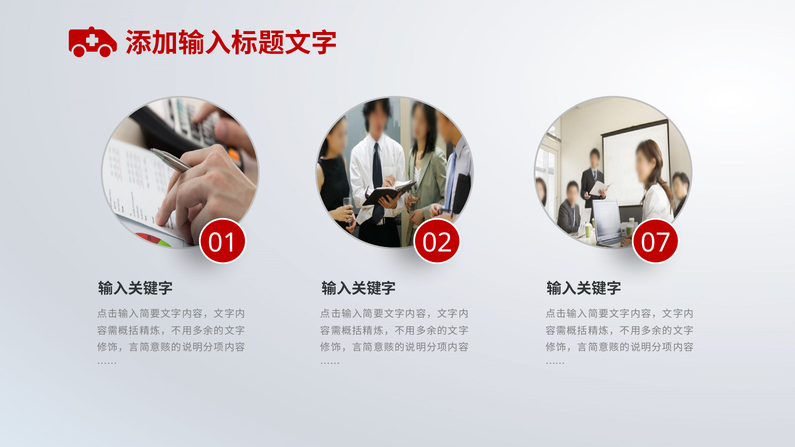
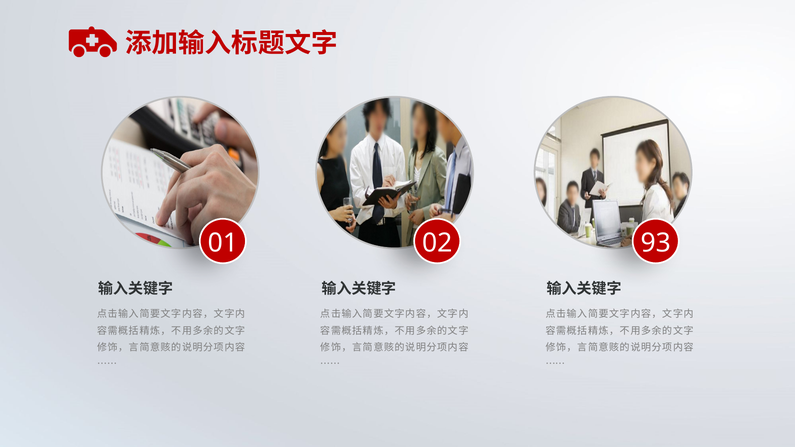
07: 07 -> 93 (656, 243)
